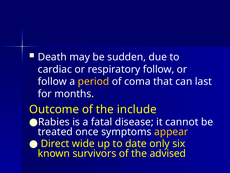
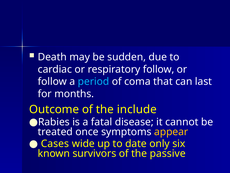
period colour: yellow -> light blue (93, 81)
Direct: Direct -> Cases (55, 143)
advised: advised -> passive (168, 153)
